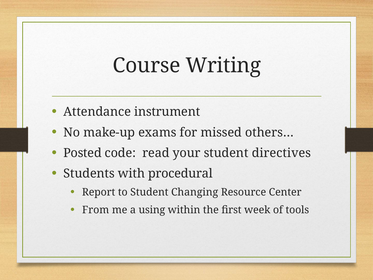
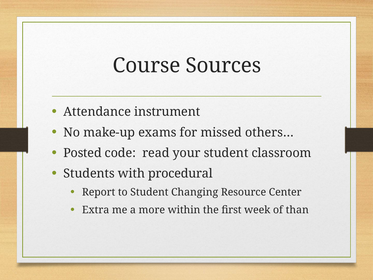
Writing: Writing -> Sources (223, 65)
directives: directives -> classroom (282, 153)
From: From -> Extra (96, 210)
using: using -> more (152, 210)
tools: tools -> than (297, 210)
